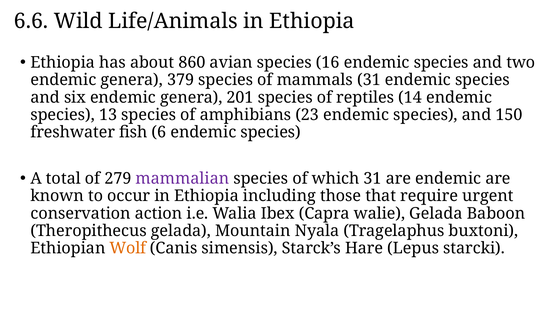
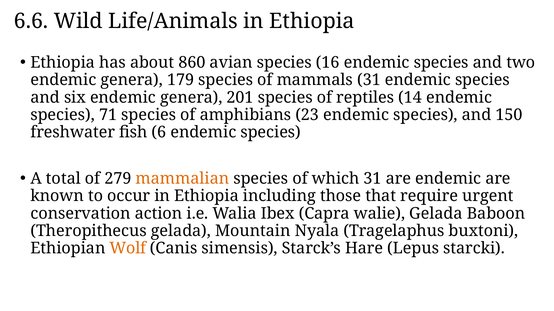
379: 379 -> 179 (181, 80)
13: 13 -> 71 (108, 115)
mammalian colour: purple -> orange (182, 179)
